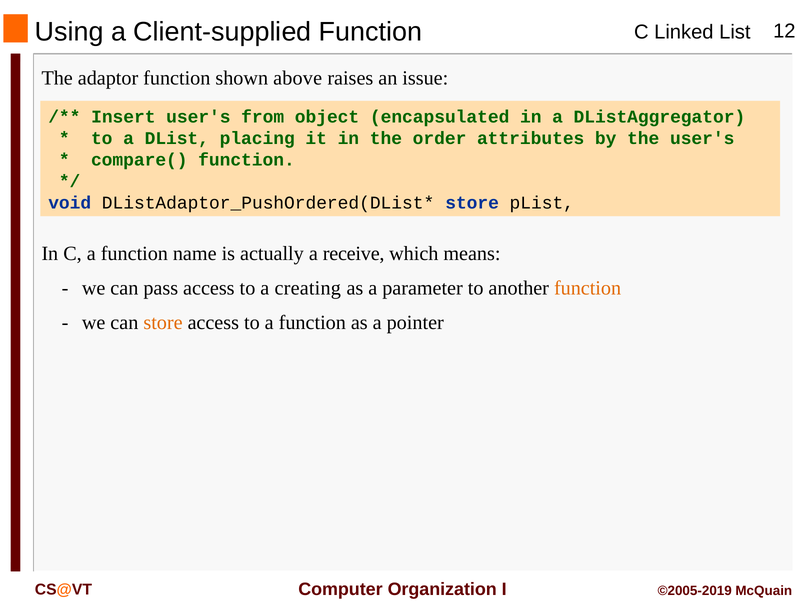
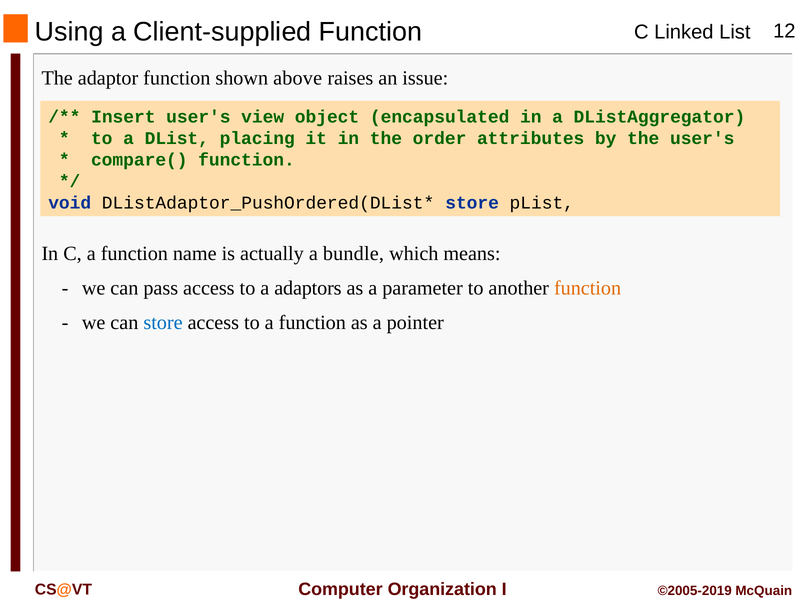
from: from -> view (263, 117)
receive: receive -> bundle (353, 254)
creating: creating -> adaptors (308, 288)
store colour: orange -> blue (163, 322)
